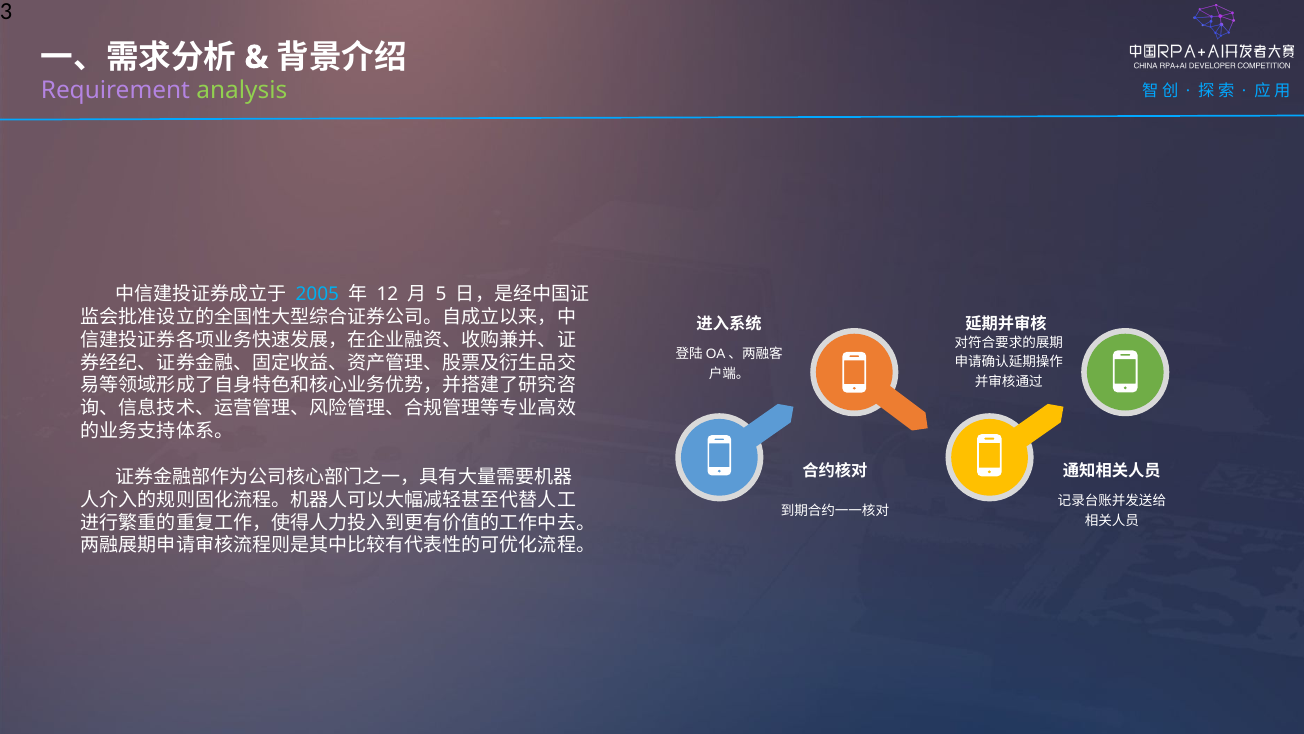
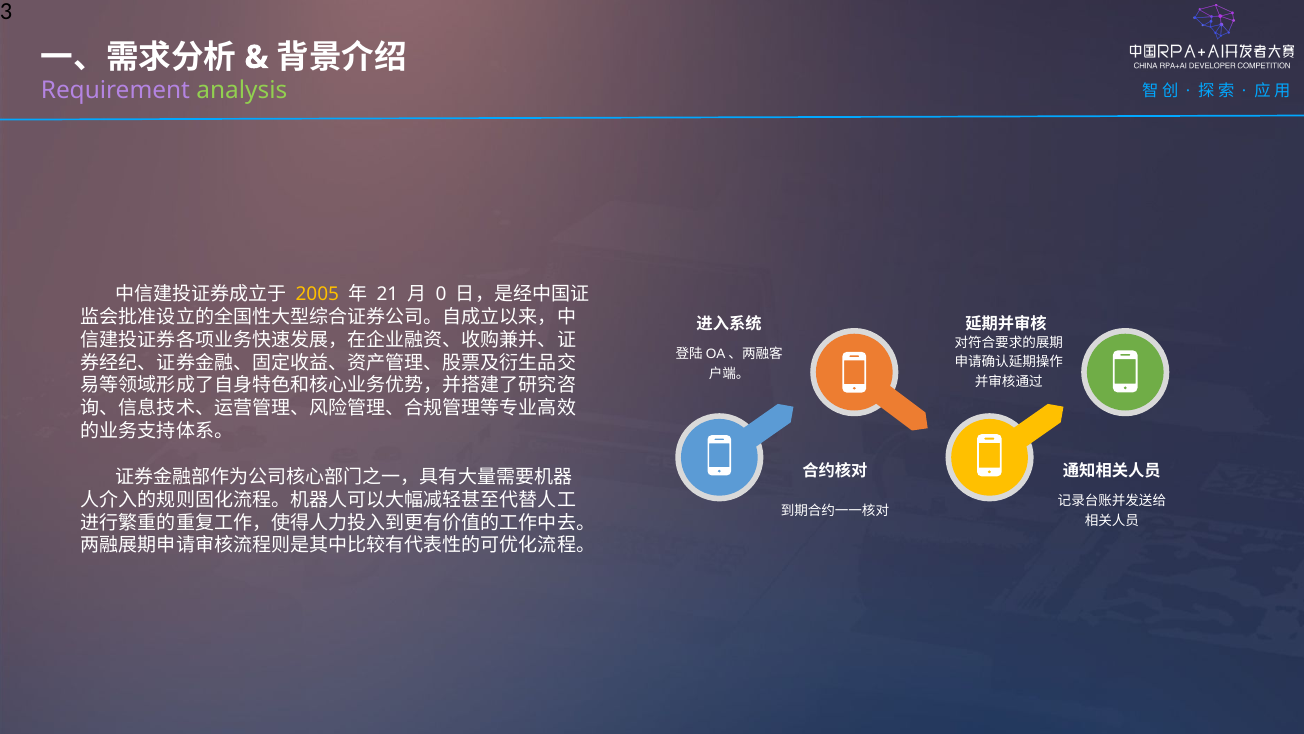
2005 colour: light blue -> yellow (317, 294)
12: 12 -> 21 (387, 294)
5: 5 -> 0 (441, 294)
